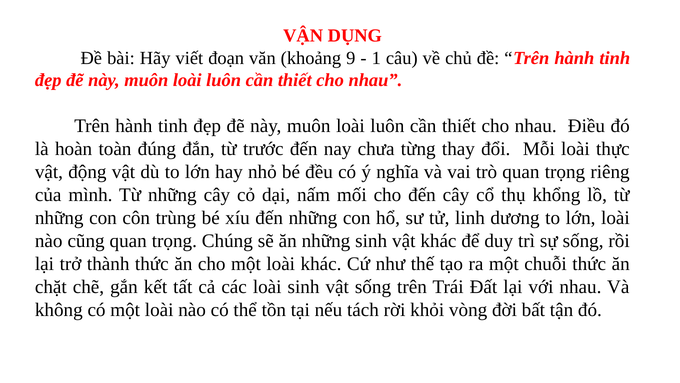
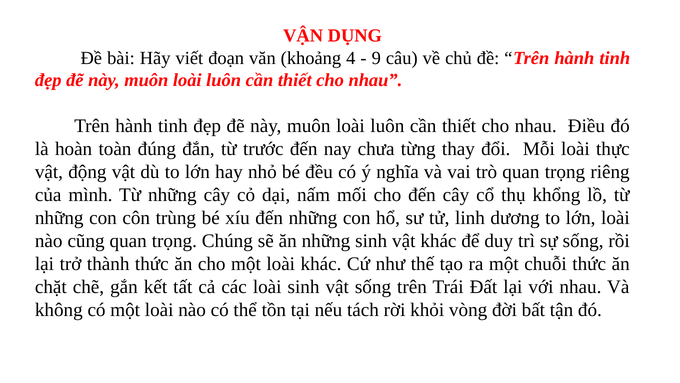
9: 9 -> 4 (351, 58)
1: 1 -> 9 (376, 58)
